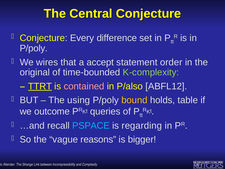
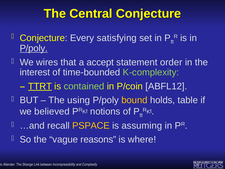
difference: difference -> satisfying (117, 38)
P/poly underline: none -> present (34, 48)
original: original -> interest (35, 72)
contained colour: pink -> light green (84, 86)
P/also: P/also -> P/coin (130, 86)
outcome: outcome -> believed (52, 111)
queries: queries -> notions (105, 111)
PSPACE colour: light blue -> yellow (91, 125)
regarding: regarding -> assuming (142, 125)
bigger: bigger -> where (142, 139)
